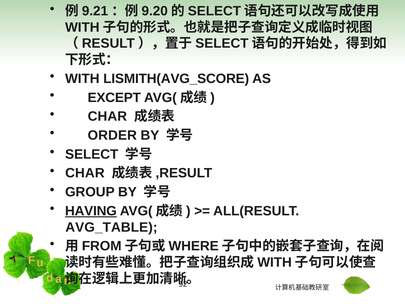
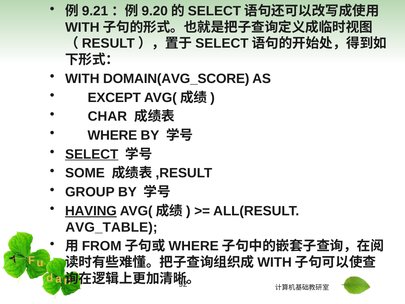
LISMITH(AVG_SCORE: LISMITH(AVG_SCORE -> DOMAIN(AVG_SCORE (176, 79)
ORDER: ORDER -> WHERE (112, 135)
SELECT underline: none -> present (92, 154)
CHAR: CHAR -> SOME (85, 173)
